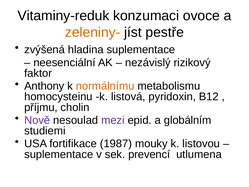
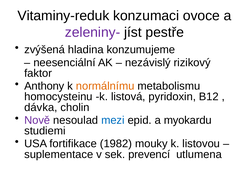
zeleniny- colour: orange -> purple (93, 32)
hladina suplementace: suplementace -> konzumujeme (141, 50)
příjmu: příjmu -> dávka (41, 107)
mezi colour: purple -> blue (113, 120)
globálním: globálním -> myokardu (188, 120)
1987: 1987 -> 1982 (116, 144)
